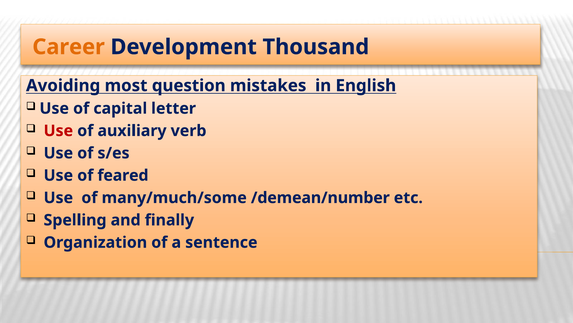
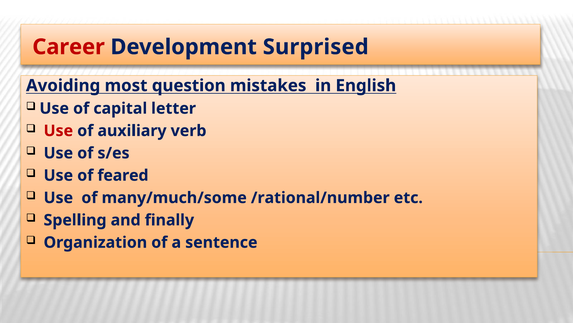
Career colour: orange -> red (69, 47)
Thousand: Thousand -> Surprised (316, 47)
/demean/number: /demean/number -> /rational/number (320, 197)
